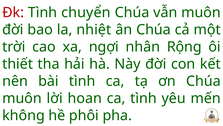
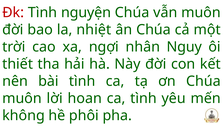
chuyển: chuyển -> nguyện (86, 12)
Rộng: Rộng -> Nguy (184, 47)
